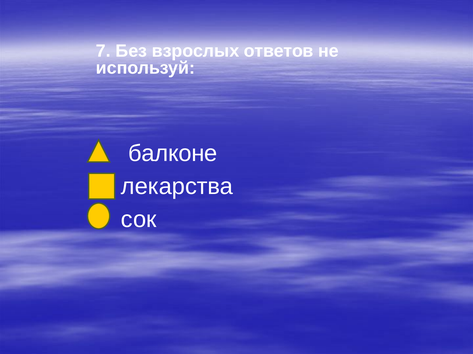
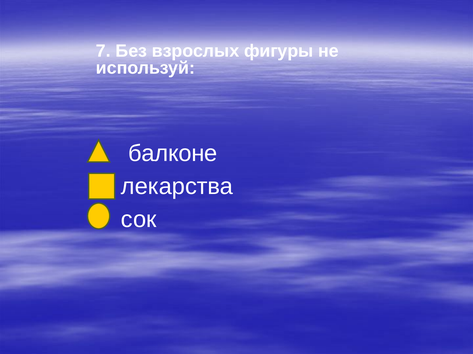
ответов: ответов -> фигуры (279, 51)
